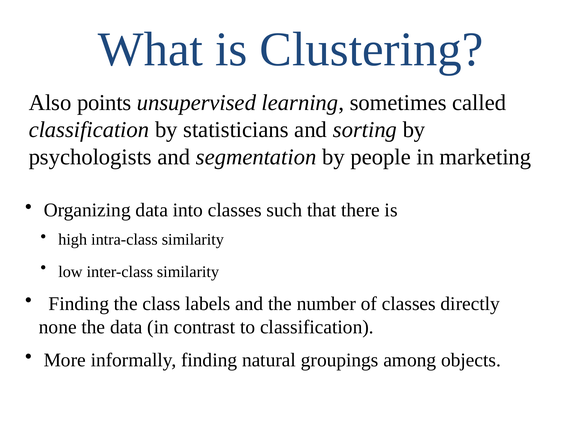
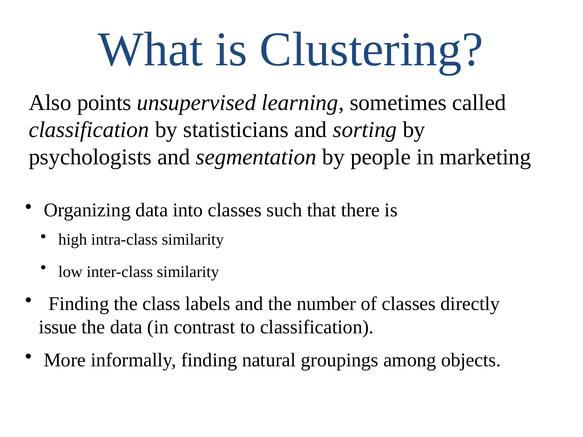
none: none -> issue (58, 327)
